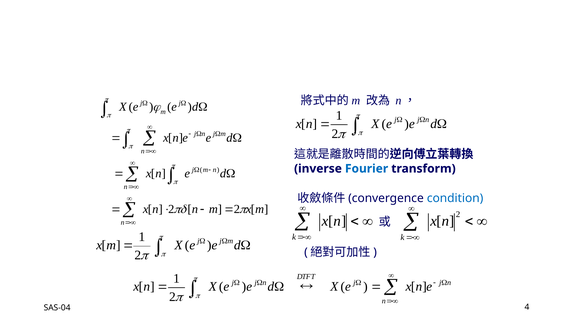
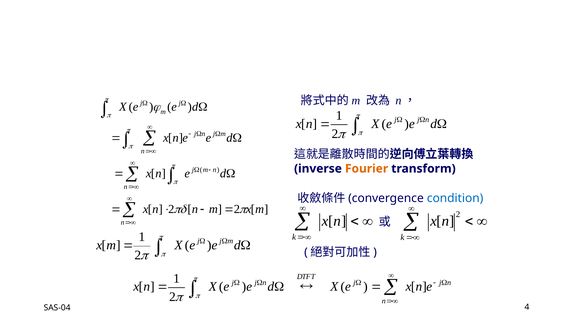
Fourier colour: blue -> orange (367, 169)
